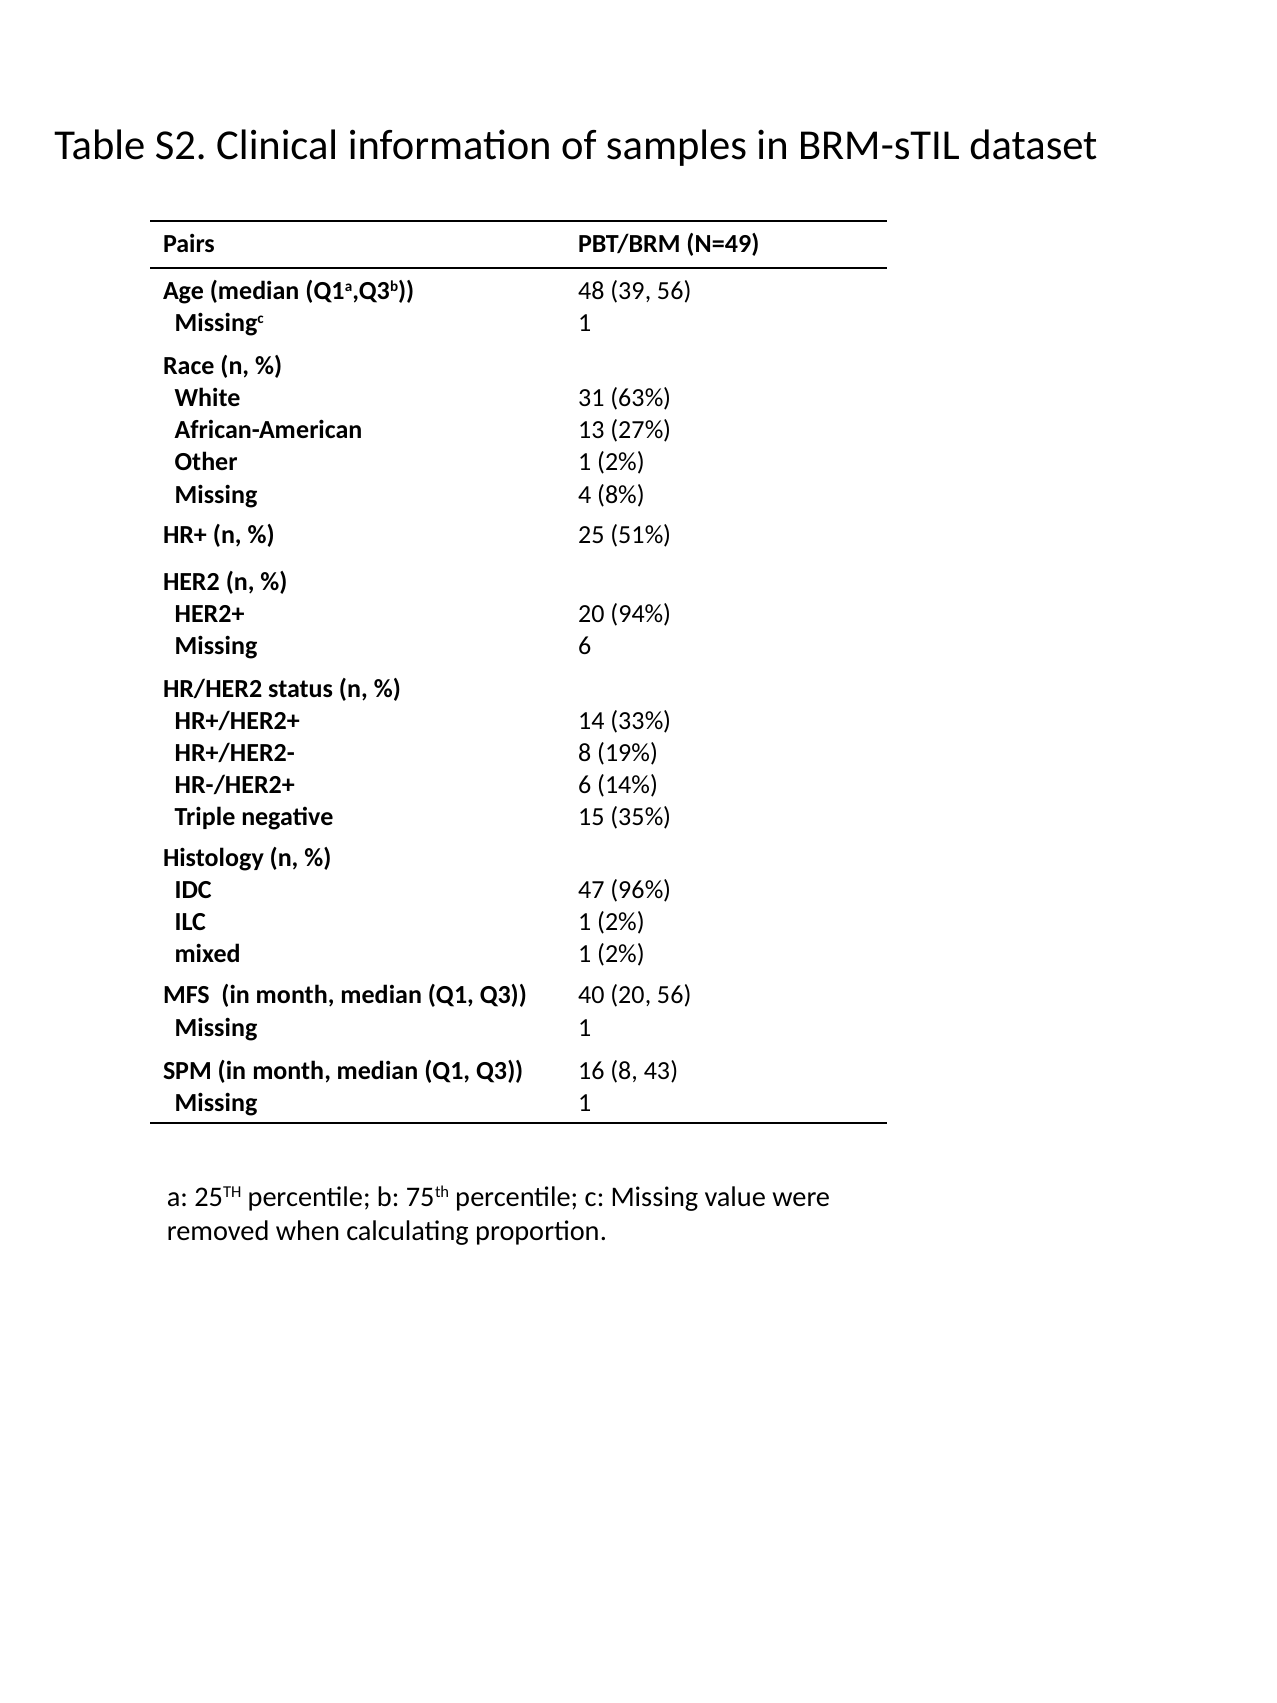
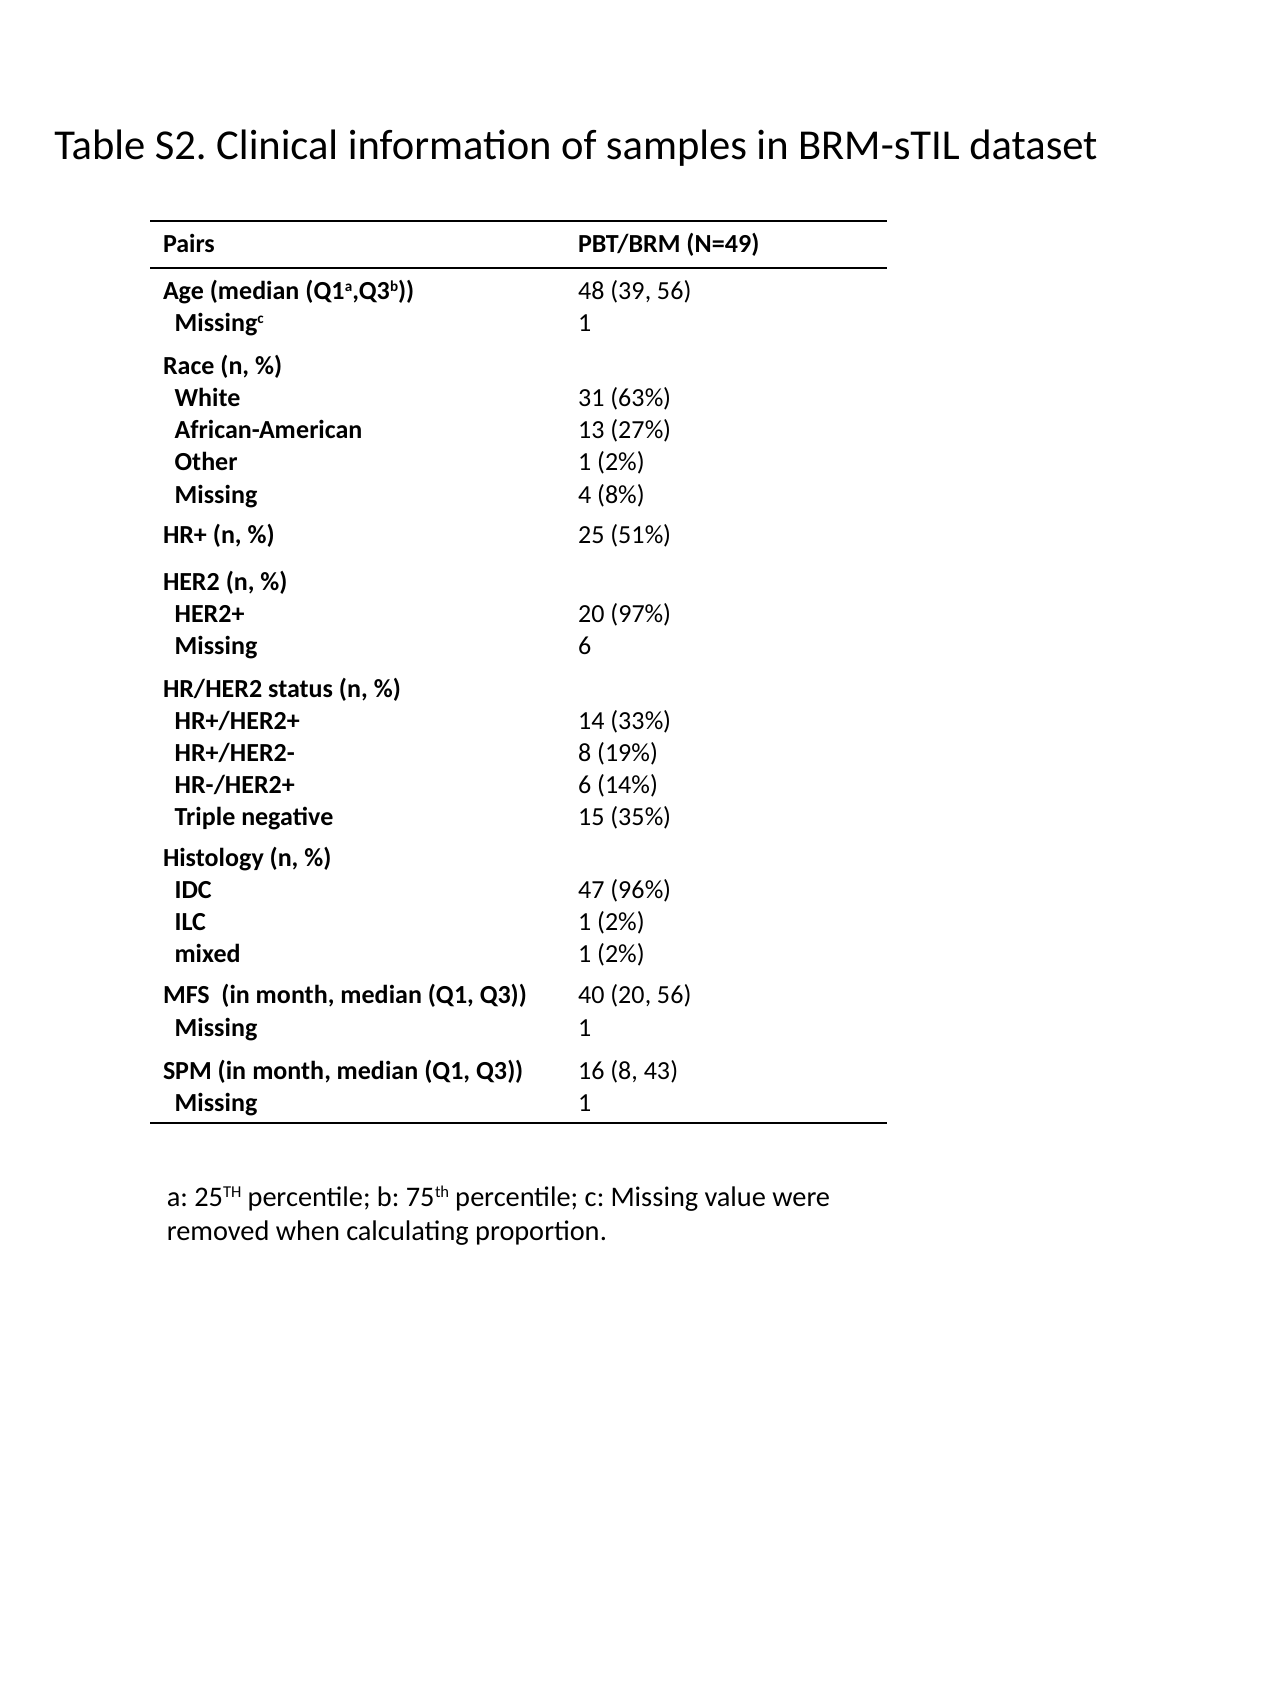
94%: 94% -> 97% (641, 614)
